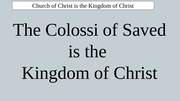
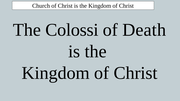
Saved: Saved -> Death (144, 30)
